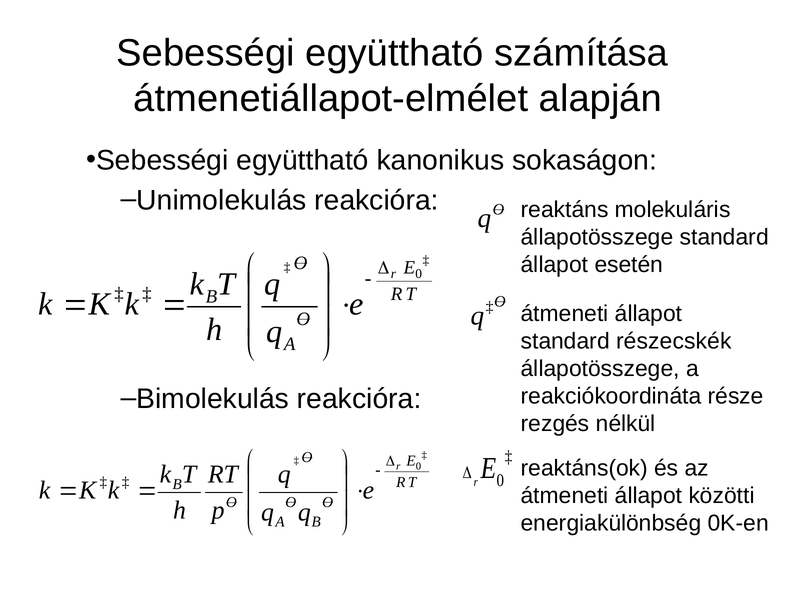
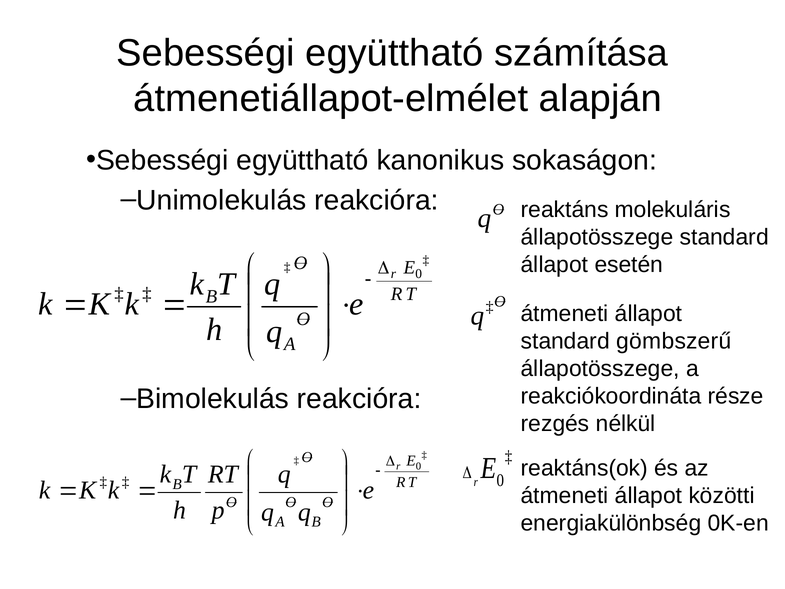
részecskék: részecskék -> gömbszerű (674, 341)
